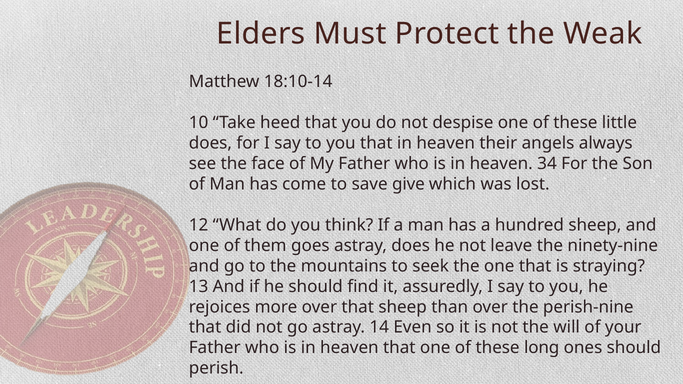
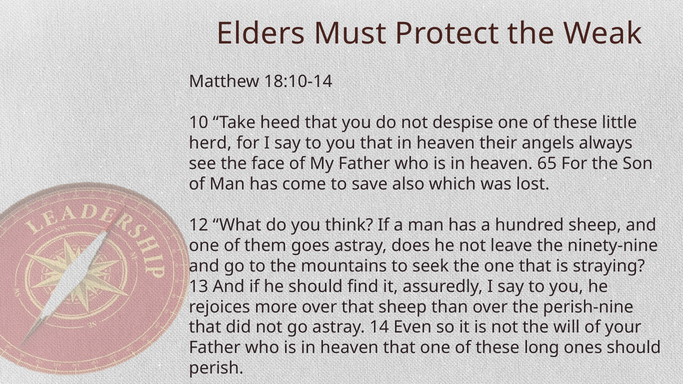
does: does -> herd (210, 143)
34: 34 -> 65 (547, 164)
give: give -> also (408, 184)
